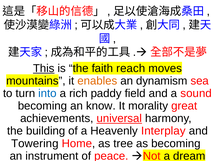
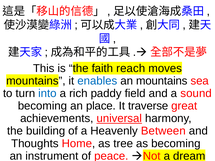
This underline: present -> none (44, 68)
enables colour: orange -> blue (97, 81)
an dynamism: dynamism -> mountains (162, 81)
know: know -> place (101, 106)
morality: morality -> traverse (148, 106)
Interplay: Interplay -> Between (163, 131)
Towering: Towering -> Thoughts (35, 144)
